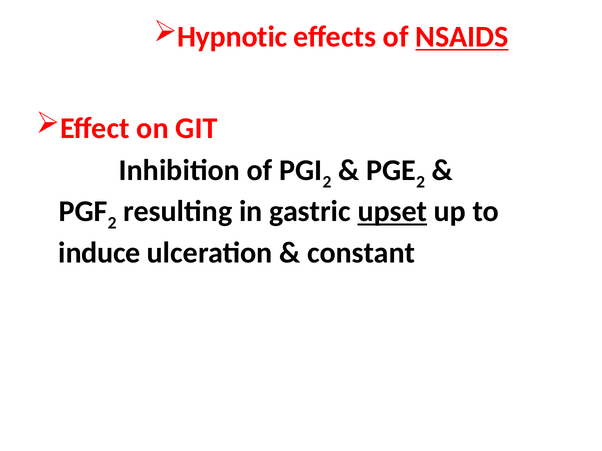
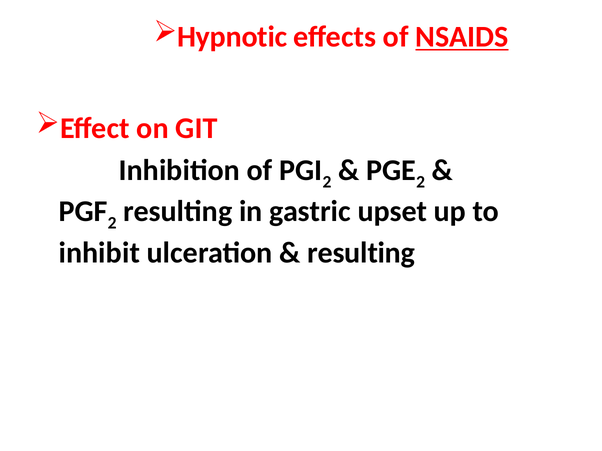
upset underline: present -> none (392, 212)
induce: induce -> inhibit (99, 253)
constant: constant -> resulting (361, 253)
